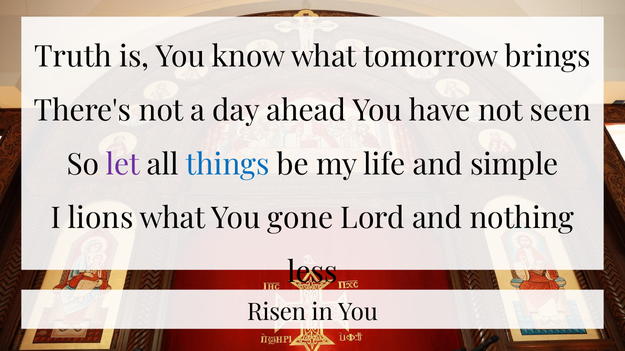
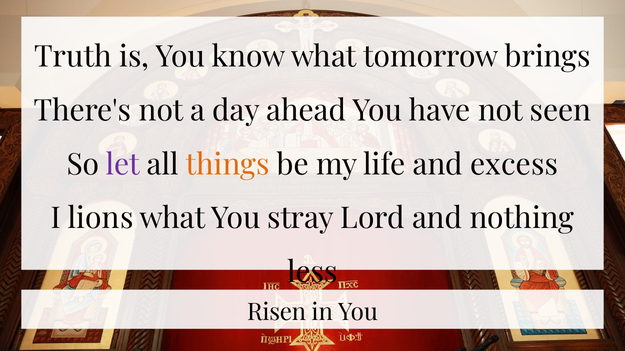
things colour: blue -> orange (228, 165)
simple: simple -> excess (514, 165)
gone: gone -> stray (301, 219)
